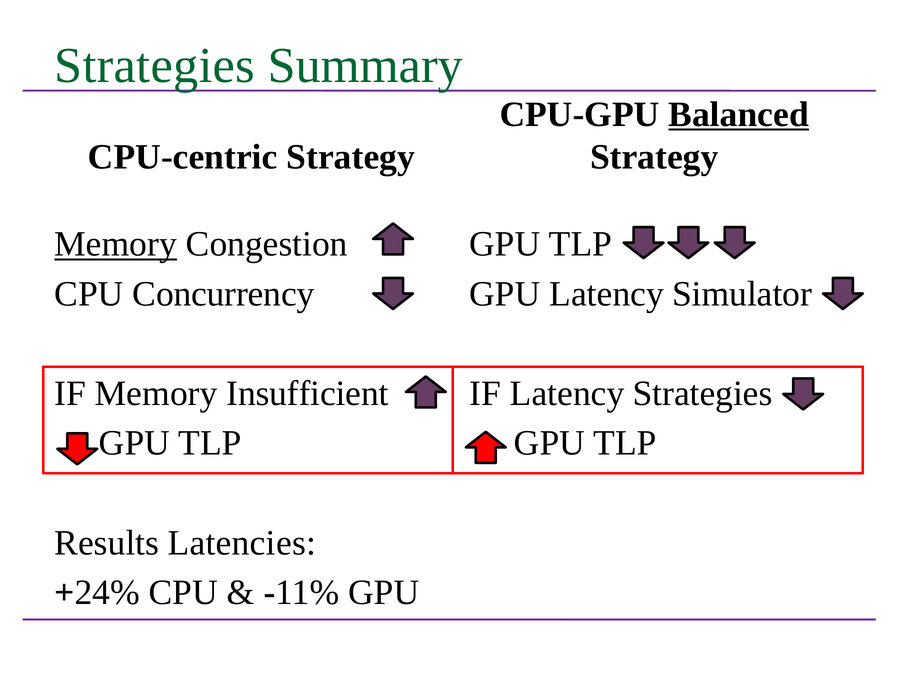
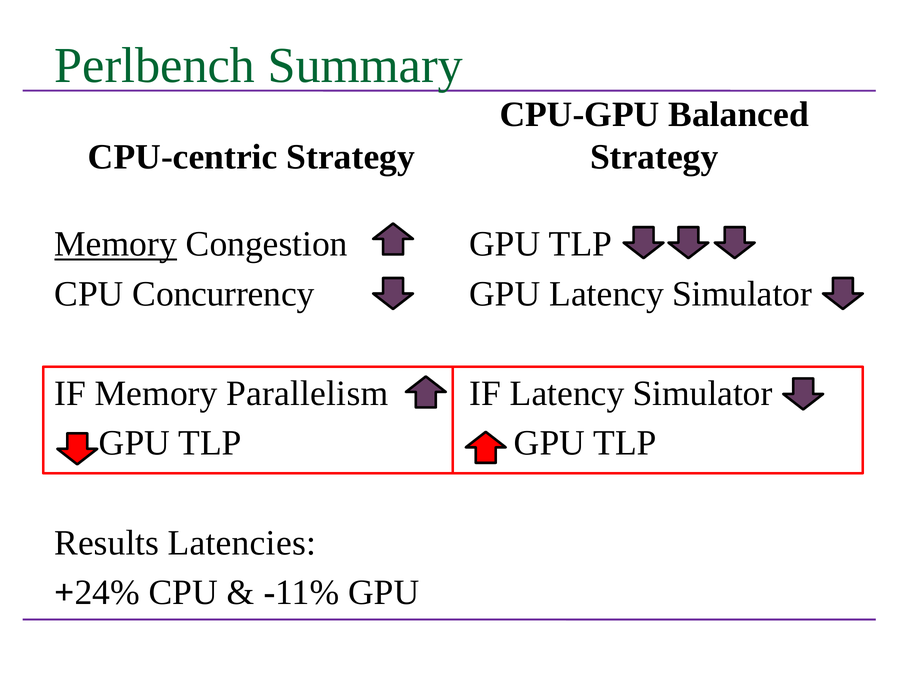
Strategies: Strategies -> Perlbench (155, 65)
Balanced underline: present -> none (739, 114)
Insufficient: Insufficient -> Parallelism (307, 393)
IF Latency Strategies: Strategies -> Simulator (703, 393)
